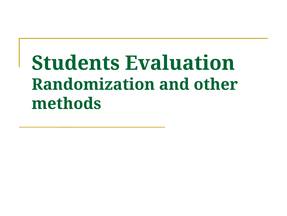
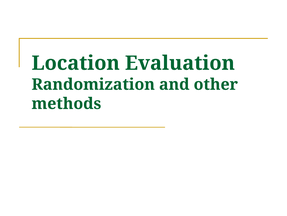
Students: Students -> Location (76, 63)
